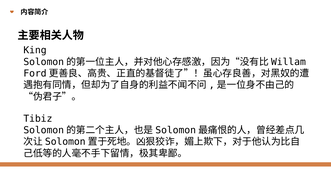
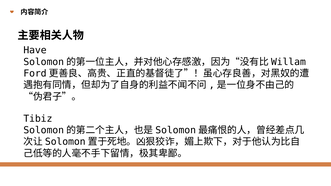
King: King -> Have (35, 50)
